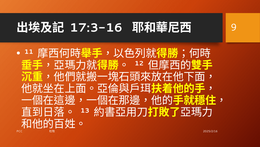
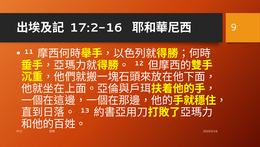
17:3-16: 17:3-16 -> 17:2-16 (96, 28)
